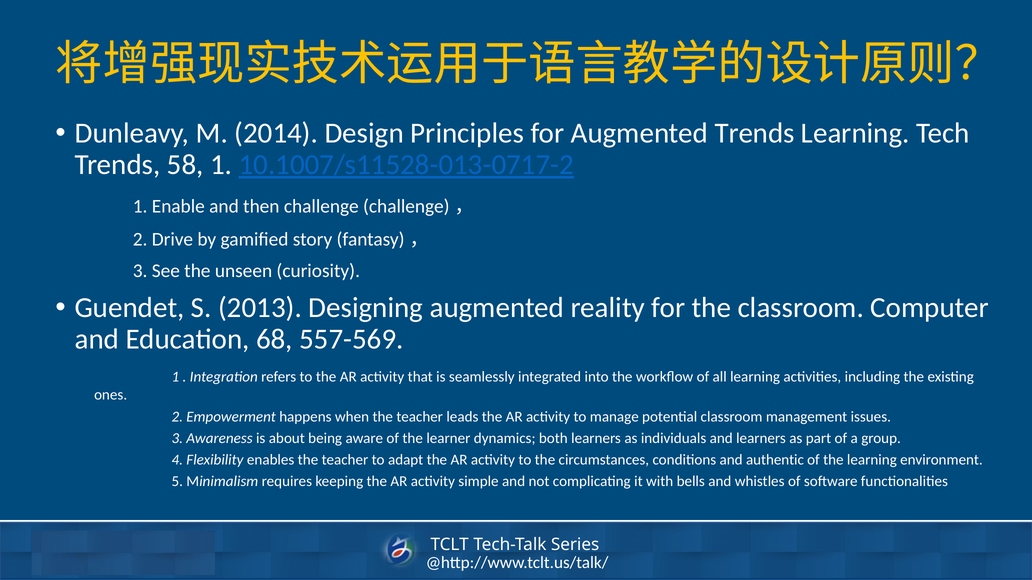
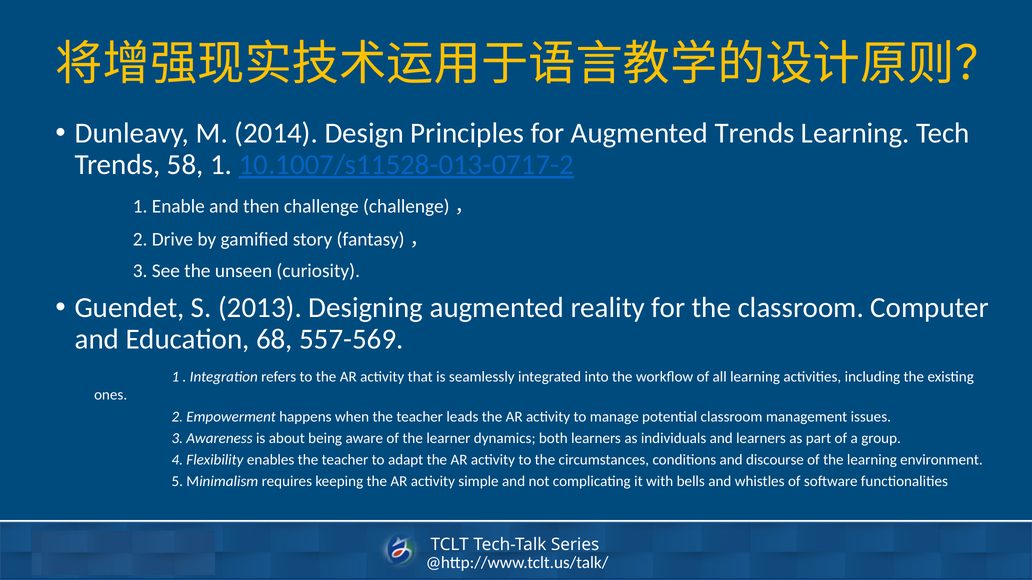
authentic: authentic -> discourse (775, 460)
